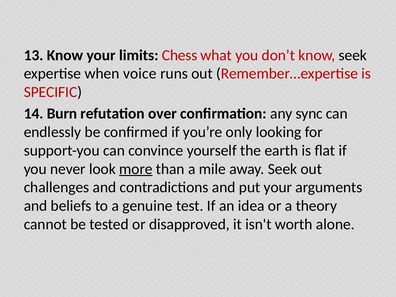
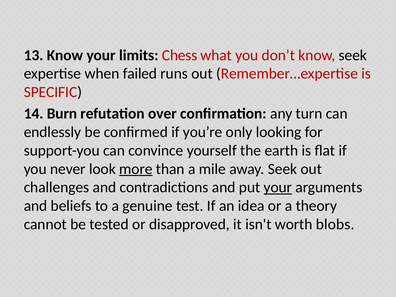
voice: voice -> failed (140, 74)
sync: sync -> turn (309, 114)
your underline: none -> present (278, 187)
alone: alone -> blobs (335, 224)
